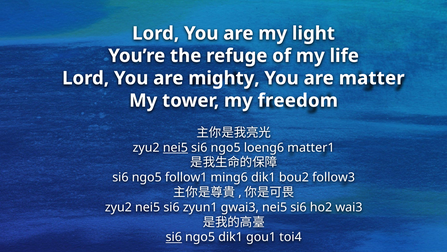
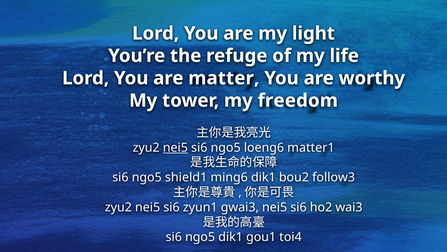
mighty: mighty -> matter (224, 78)
matter: matter -> worthy (372, 78)
follow1: follow1 -> shield1 (186, 177)
si6 underline: present -> none (174, 237)
